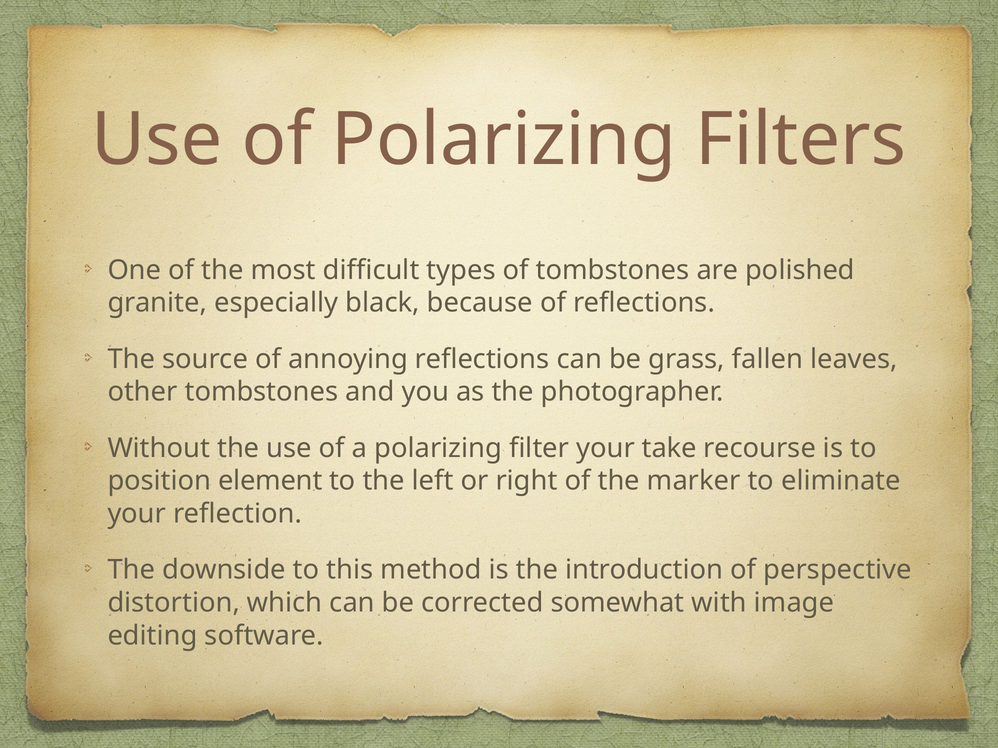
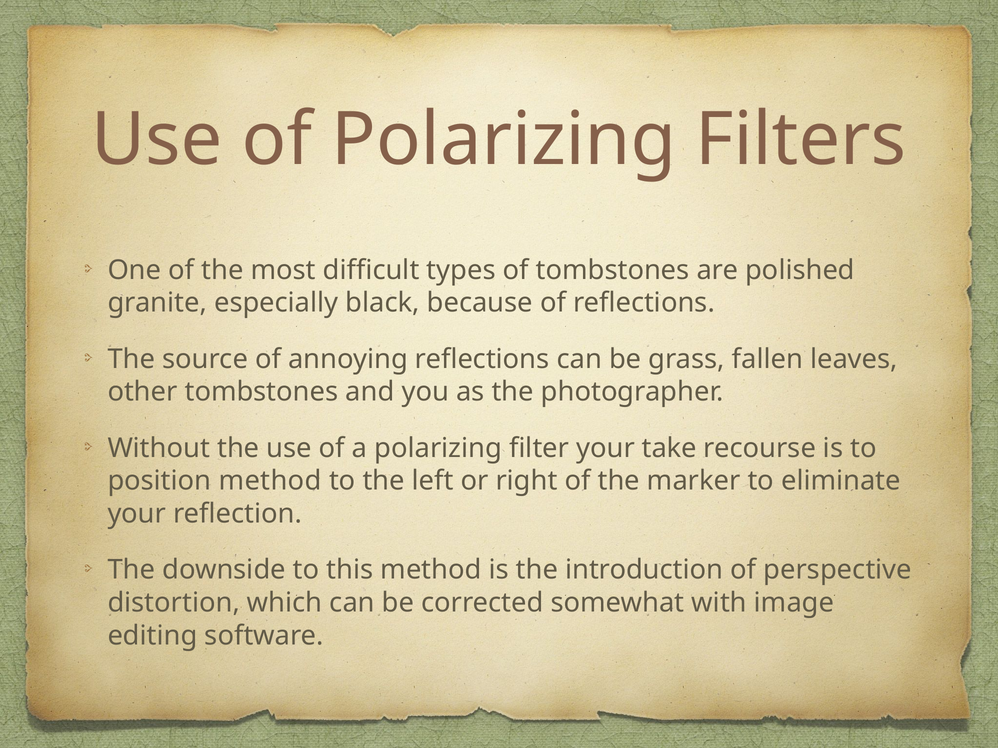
position element: element -> method (270, 481)
